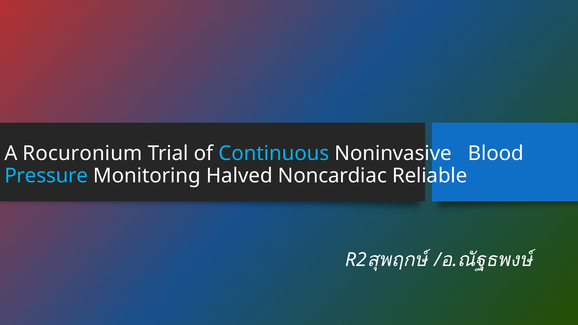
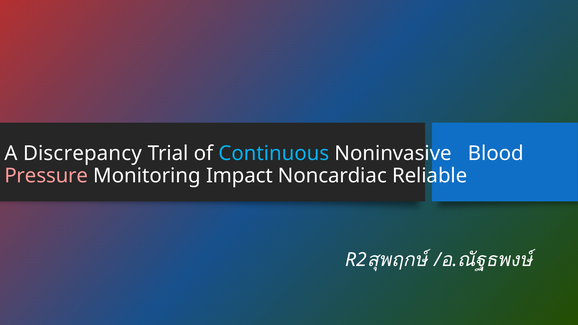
Rocuronium: Rocuronium -> Discrepancy (82, 154)
Pressure colour: light blue -> pink (46, 176)
Halved: Halved -> Impact (239, 176)
